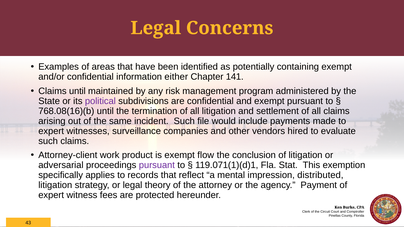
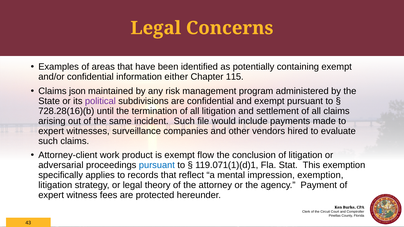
141: 141 -> 115 (235, 77)
Claims until: until -> json (77, 91)
768.08(16)(b: 768.08(16)(b -> 728.28(16)(b (66, 111)
pursuant colour: purple -> blue (157, 165)
impression distributed: distributed -> exemption (320, 175)
